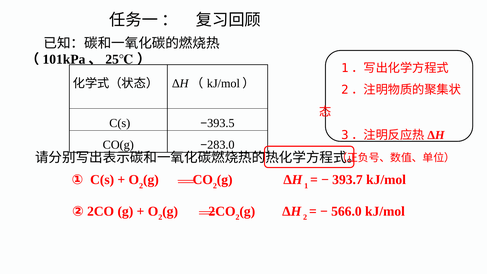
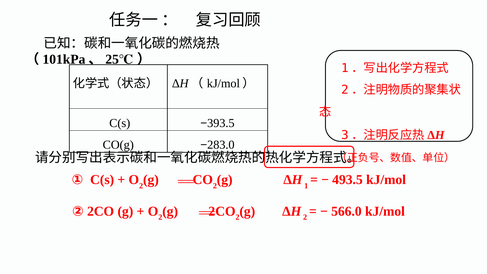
393.7: 393.7 -> 493.5 (347, 180)
